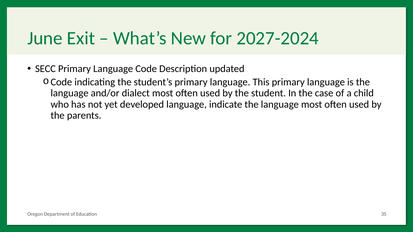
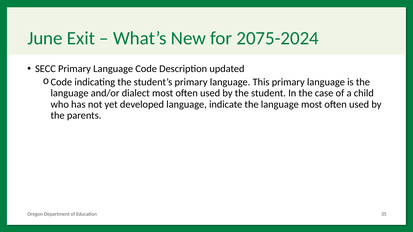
2027-2024: 2027-2024 -> 2075-2024 (278, 38)
